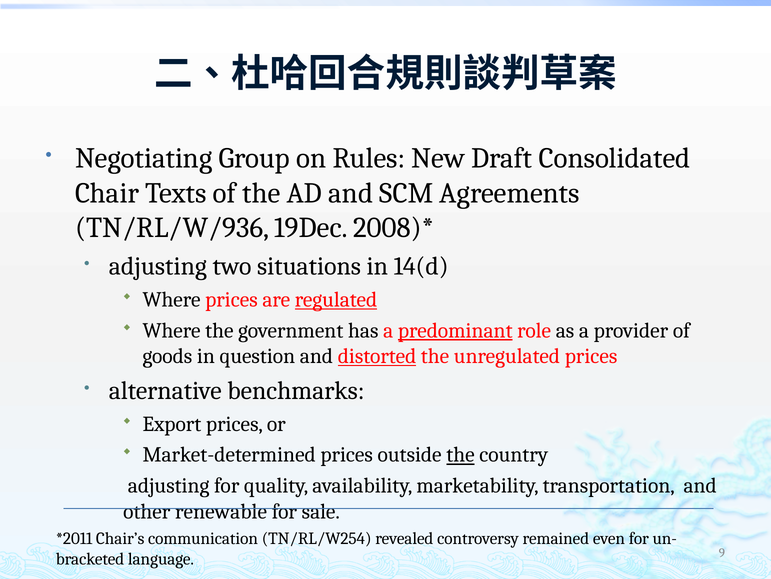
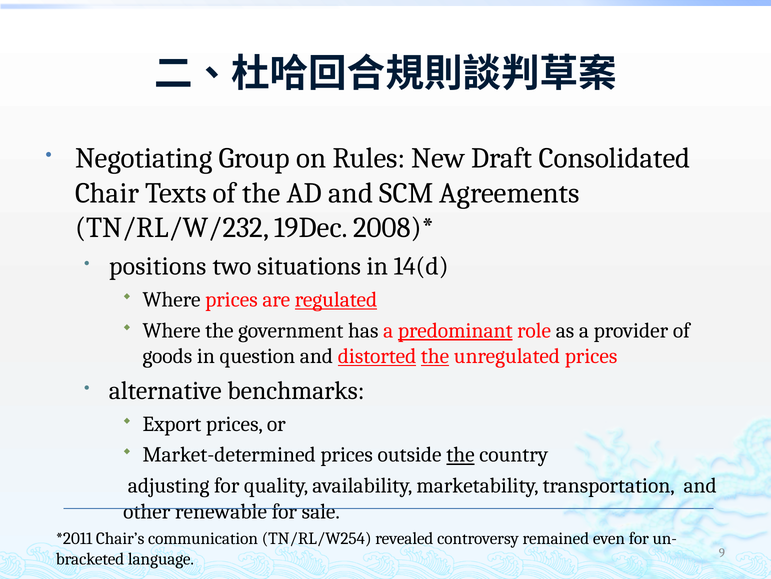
TN/RL/W/936: TN/RL/W/936 -> TN/RL/W/232 (172, 228)
adjusting: adjusting -> positions (158, 266)
the underline: none -> present (435, 356)
